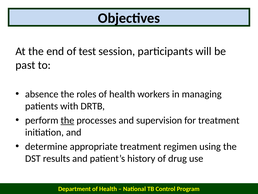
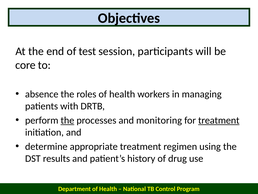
past: past -> core (25, 65)
supervision: supervision -> monitoring (159, 120)
treatment underline: none -> present (219, 120)
